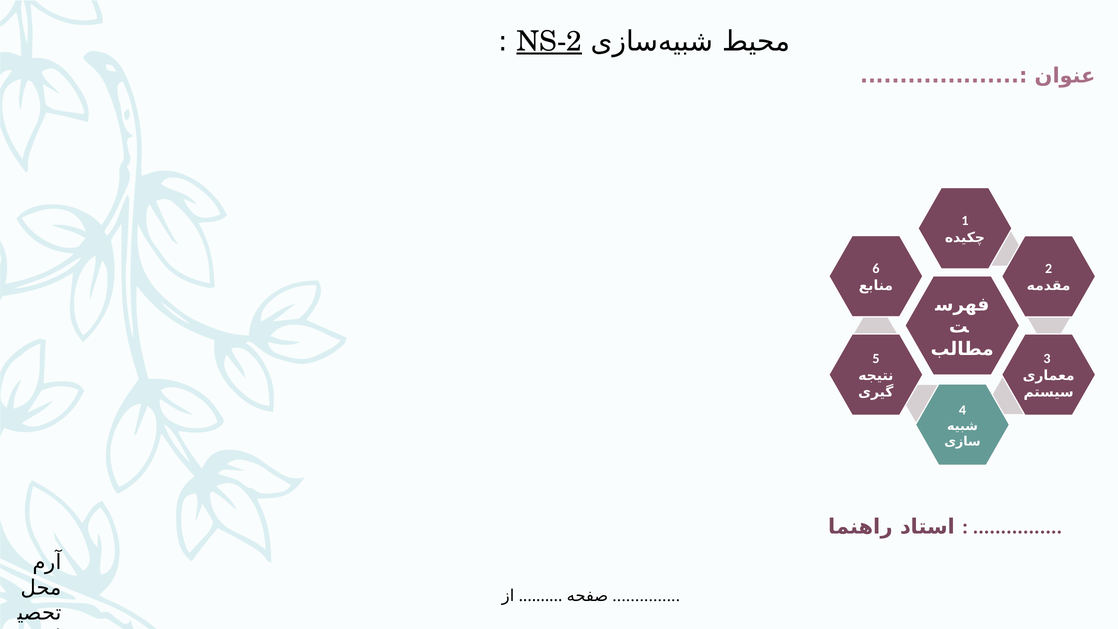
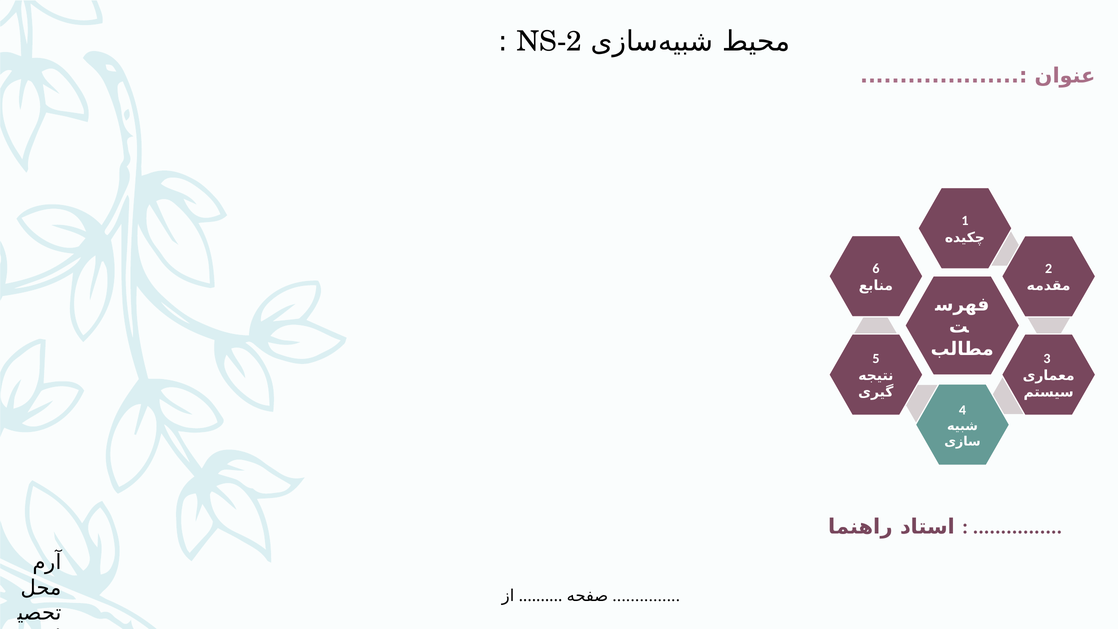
NS-2 underline: present -> none (549, 41)
